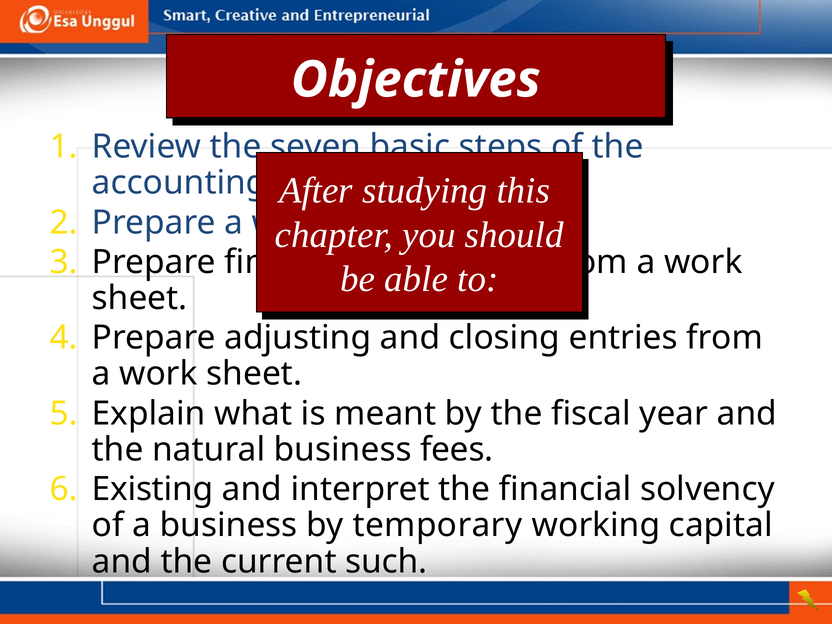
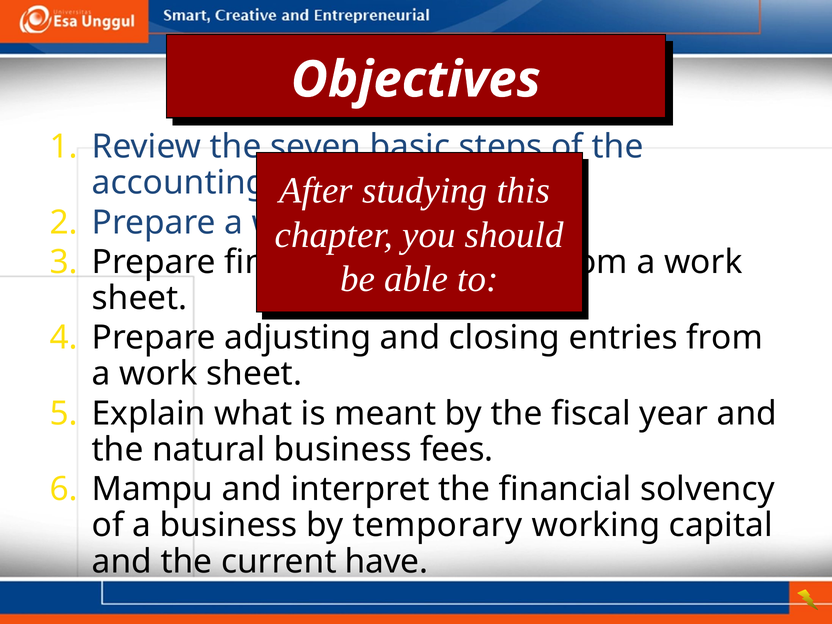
Existing: Existing -> Mampu (152, 489)
such: such -> have (387, 562)
